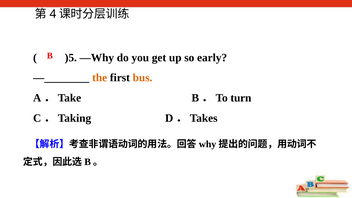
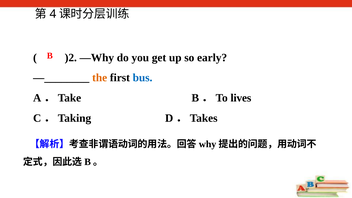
)5: )5 -> )2 (71, 58)
bus colour: orange -> blue (143, 78)
turn: turn -> lives (241, 98)
